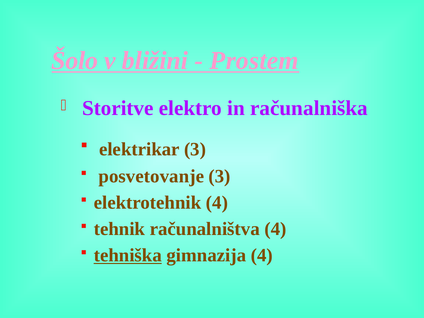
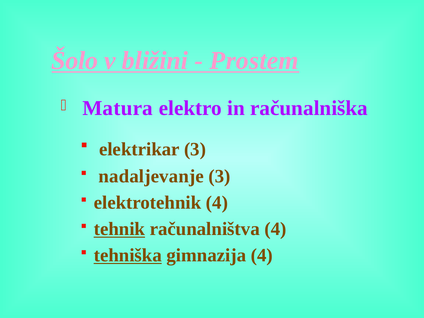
Storitve: Storitve -> Matura (118, 108)
posvetovanje: posvetovanje -> nadaljevanje (151, 176)
tehnik underline: none -> present (119, 229)
